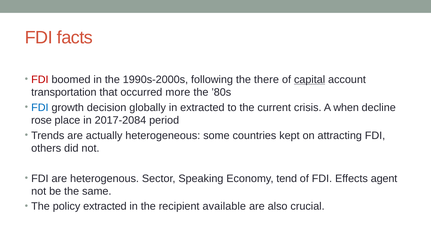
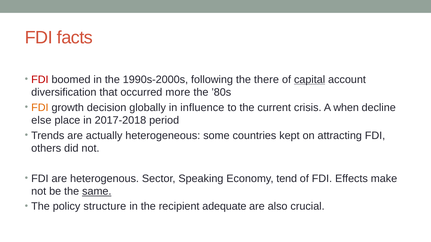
transportation: transportation -> diversification (64, 93)
FDI colour: blue -> orange (40, 108)
in extracted: extracted -> influence (202, 108)
rose: rose -> else (41, 121)
2017-2084: 2017-2084 -> 2017-2018 (120, 121)
agent: agent -> make (384, 179)
same underline: none -> present (97, 192)
policy extracted: extracted -> structure (105, 207)
available: available -> adequate (224, 207)
